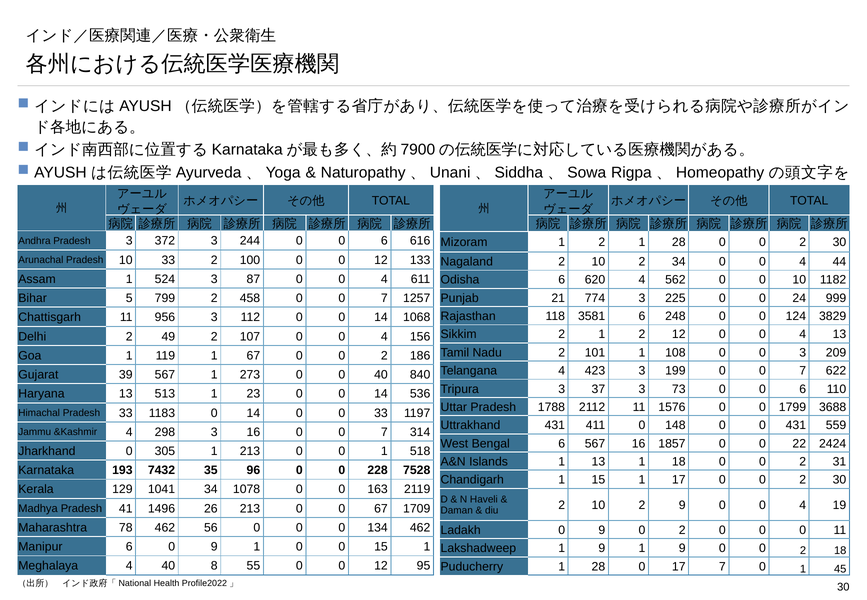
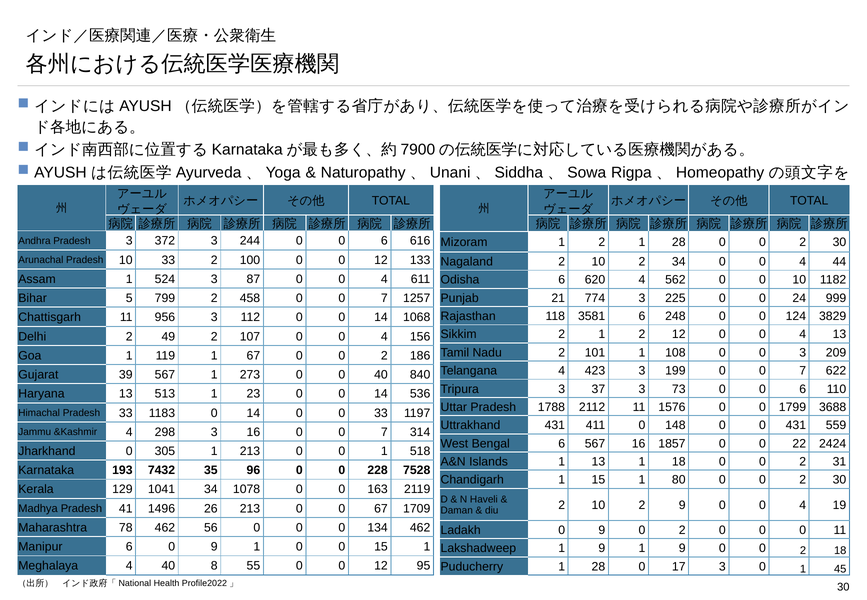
1 17: 17 -> 80 (679, 480)
17 7: 7 -> 3 (722, 567)
